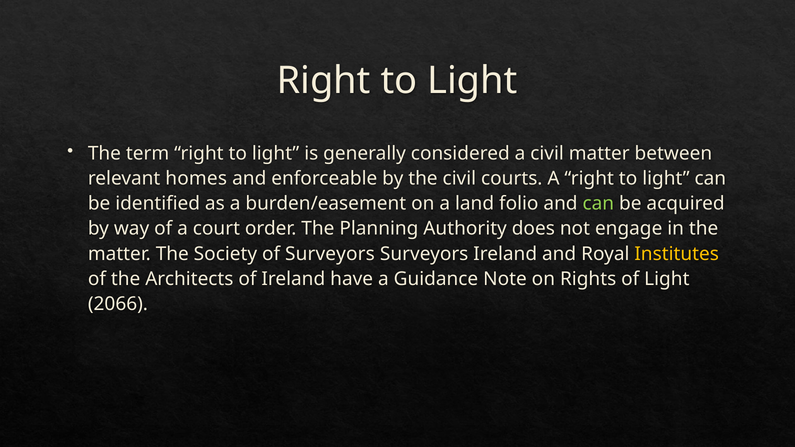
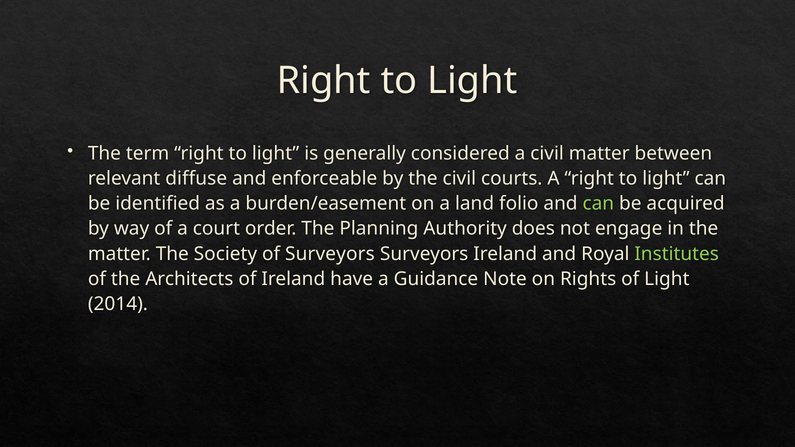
homes: homes -> diffuse (196, 179)
Institutes colour: yellow -> light green (677, 254)
2066: 2066 -> 2014 (118, 304)
